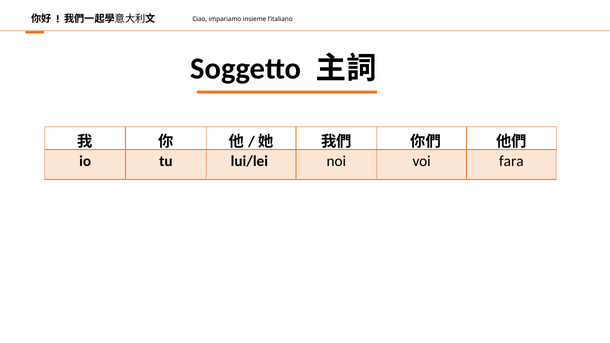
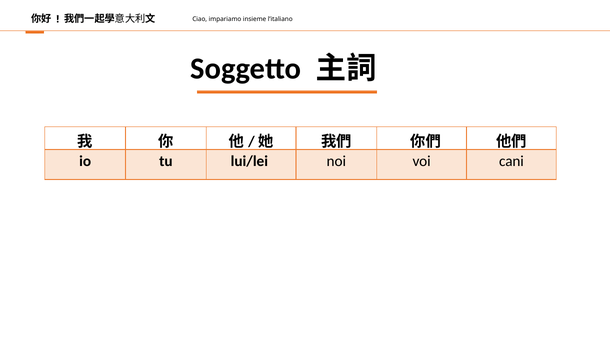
fara: fara -> cani (511, 161)
